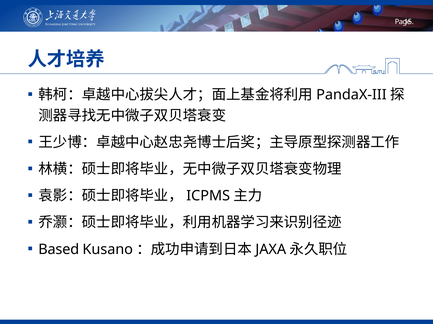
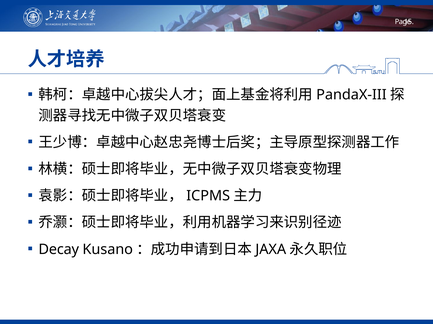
Based: Based -> Decay (59, 250)
